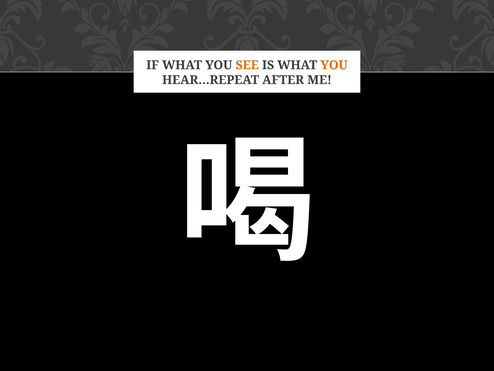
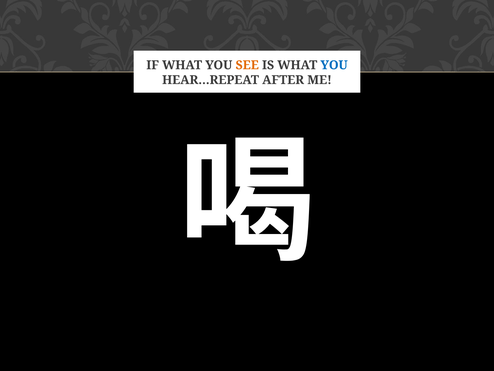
YOU colour: orange -> blue (334, 65)
